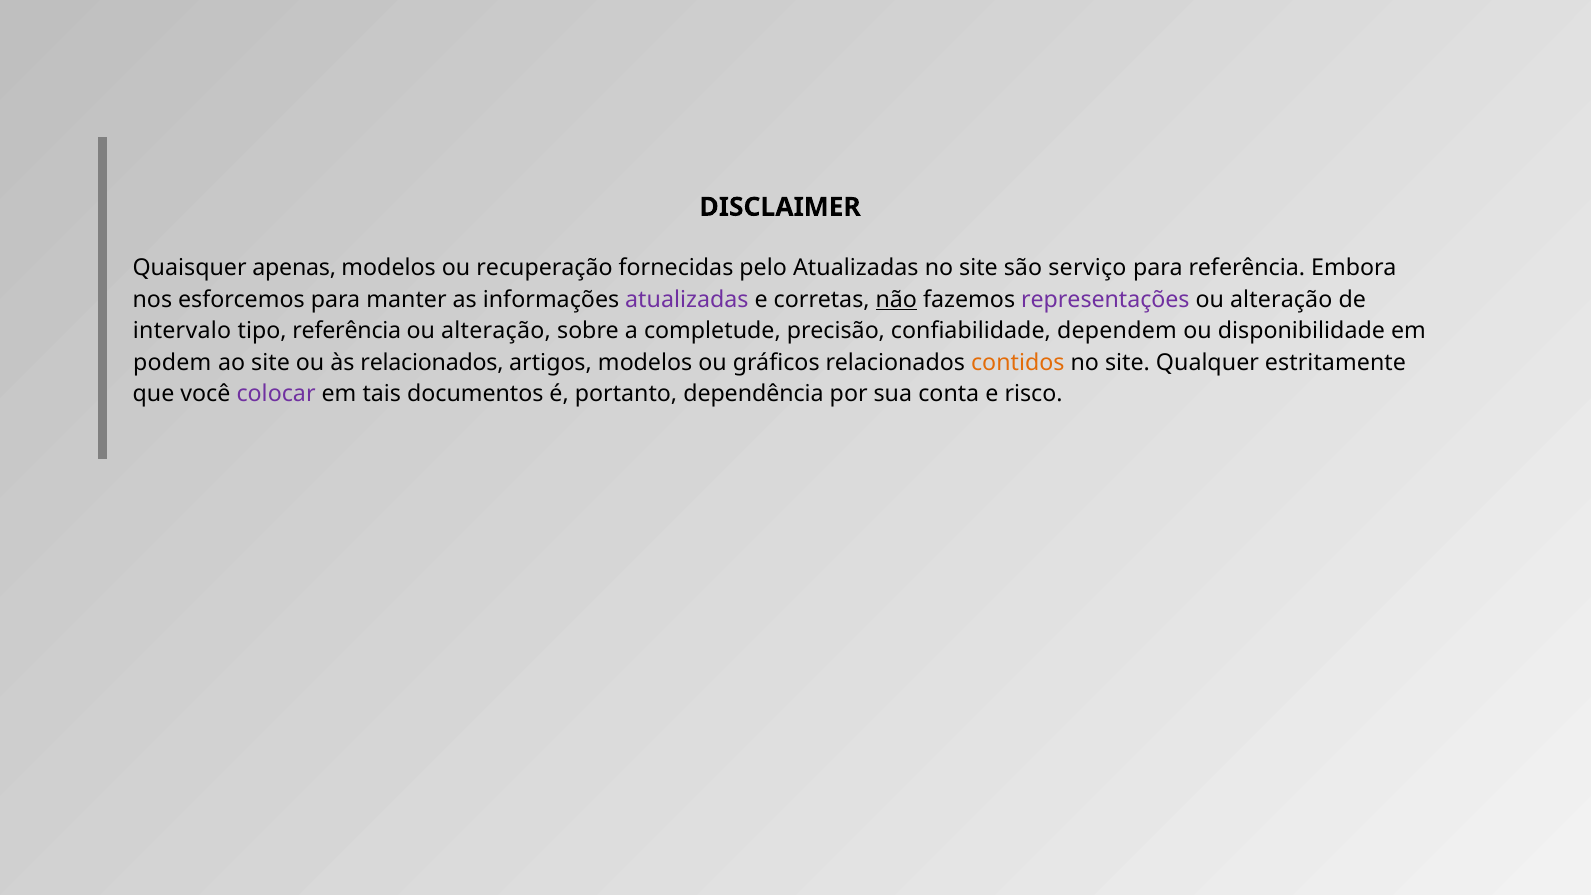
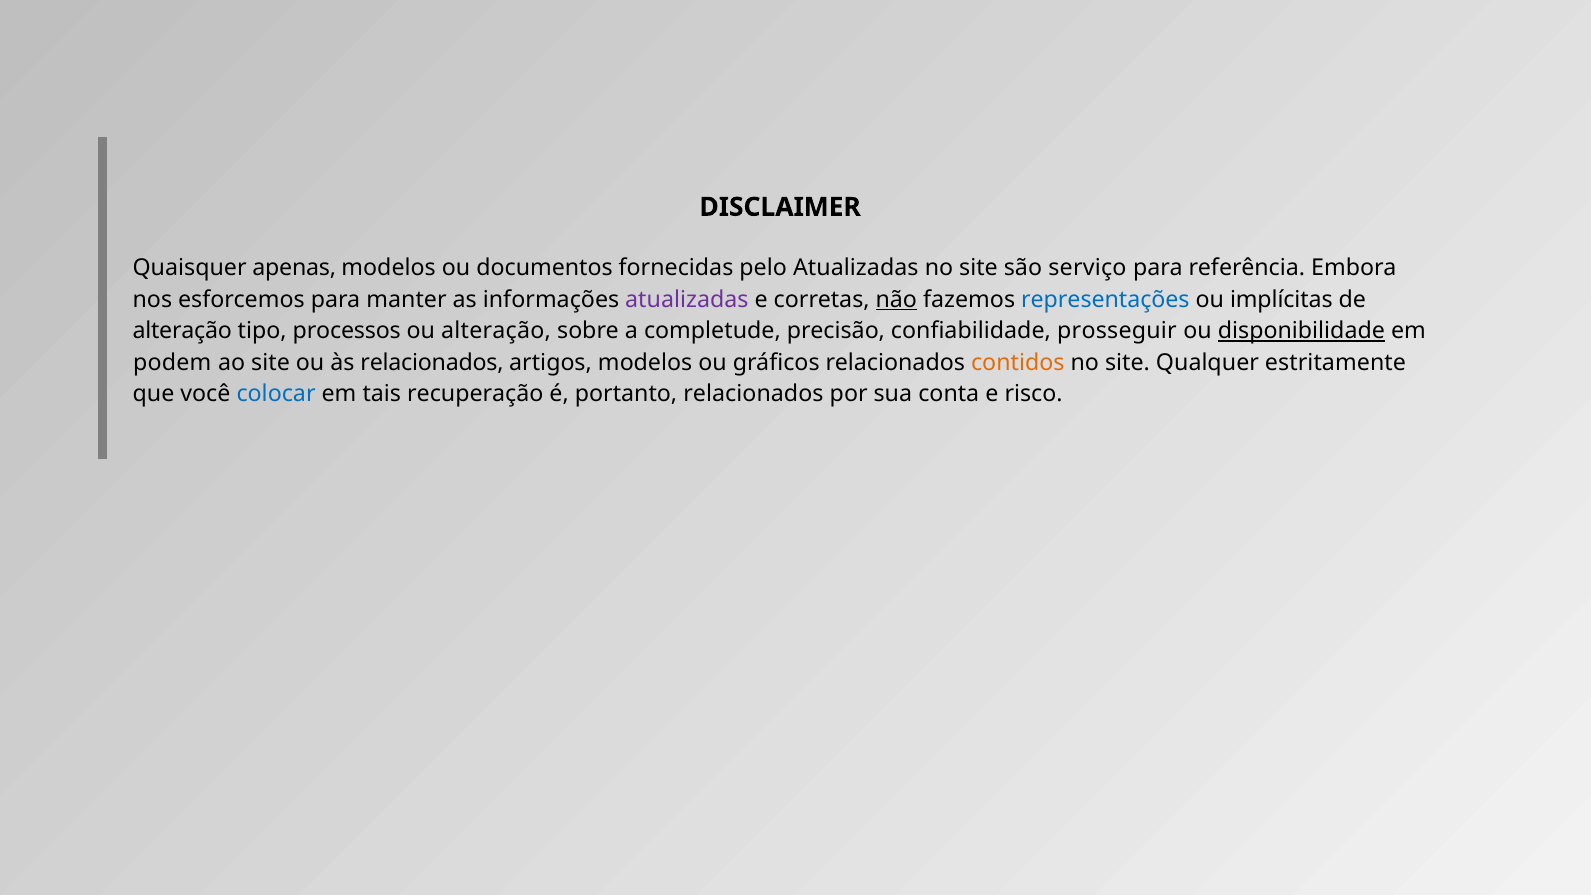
recuperação: recuperação -> documentos (545, 268)
representações colour: purple -> blue (1105, 299)
alteração: alteração -> implícitas (1281, 299)
intervalo: intervalo -> alteração (182, 331)
tipo referência: referência -> processos (347, 331)
dependem: dependem -> prosseguir (1117, 331)
disponibilidade underline: none -> present (1301, 331)
colocar colour: purple -> blue (276, 394)
documentos: documentos -> recuperação (475, 394)
portanto dependência: dependência -> relacionados (753, 394)
